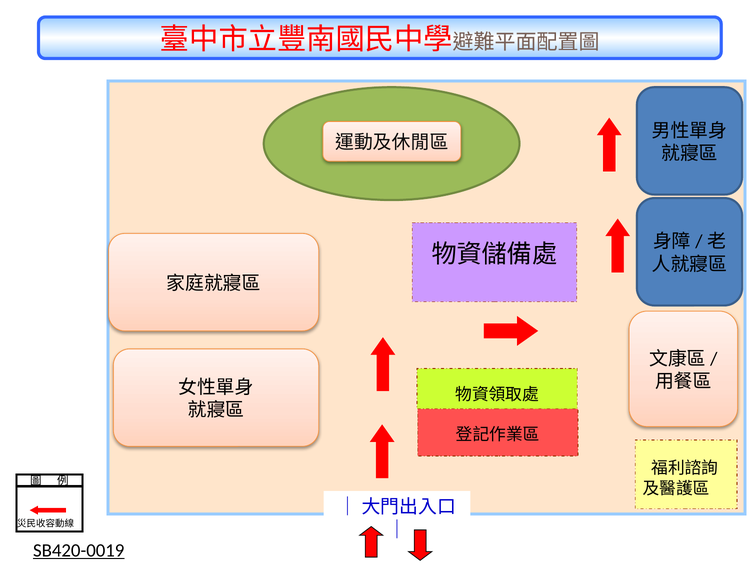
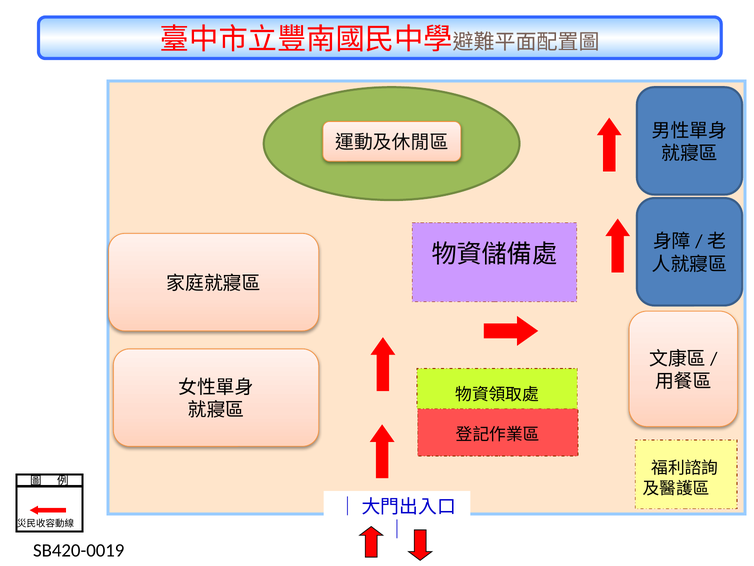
SB420-0019 underline: present -> none (79, 550)
